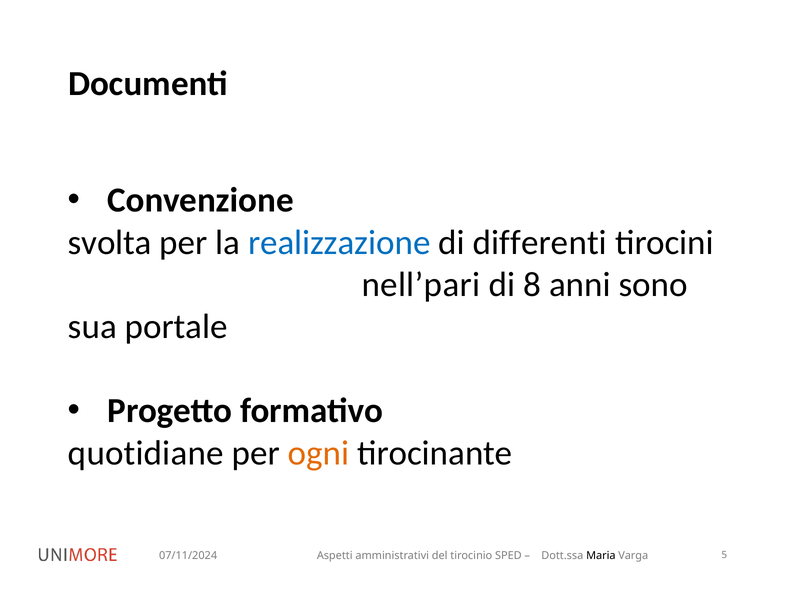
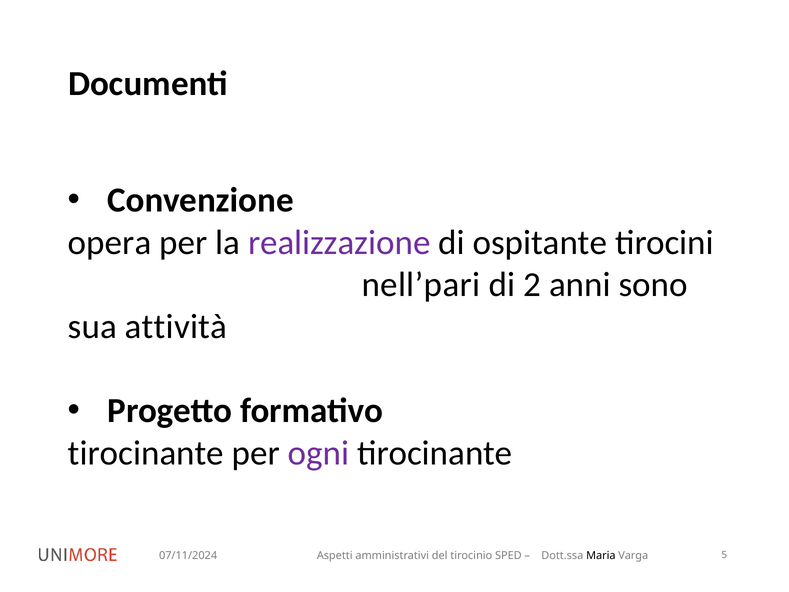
svolta: svolta -> opera (110, 242)
realizzazione colour: blue -> purple (339, 242)
differenti: differenti -> ospitante (540, 242)
8: 8 -> 2 (532, 284)
portale: portale -> attività (176, 327)
quotidiane: quotidiane -> tirocinante (146, 453)
ogni colour: orange -> purple (319, 453)
